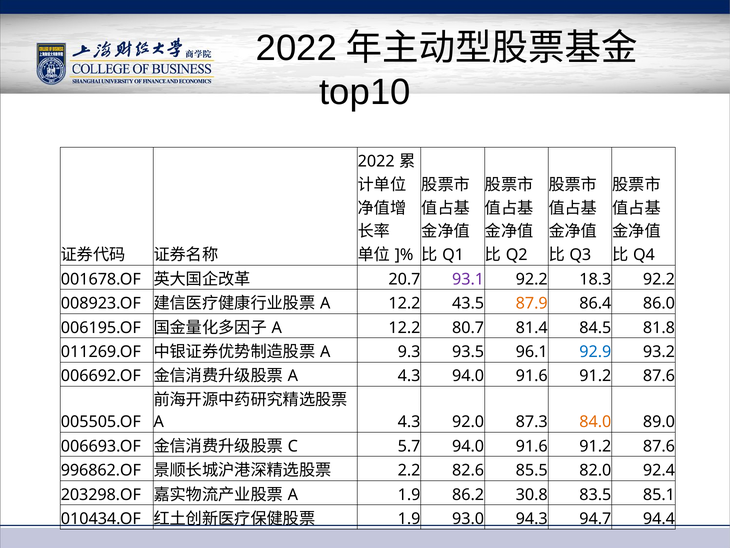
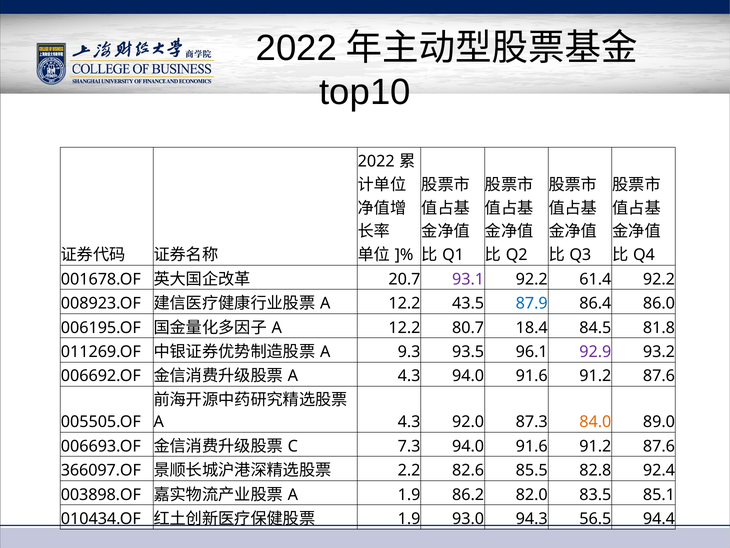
18.3: 18.3 -> 61.4 (595, 279)
87.9 colour: orange -> blue (532, 303)
81.4: 81.4 -> 18.4 (532, 327)
92.9 colour: blue -> purple (595, 352)
5.7: 5.7 -> 7.3 (409, 446)
996862.OF: 996862.OF -> 366097.OF (101, 470)
82.0: 82.0 -> 82.8 (595, 470)
203298.OF: 203298.OF -> 003898.OF (101, 494)
30.8: 30.8 -> 82.0 (532, 494)
94.7: 94.7 -> 56.5 (595, 518)
